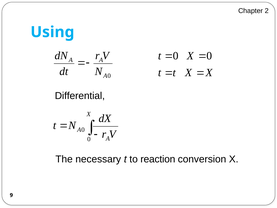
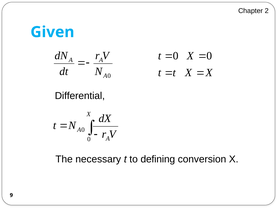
Using: Using -> Given (52, 32)
reaction: reaction -> defining (158, 159)
